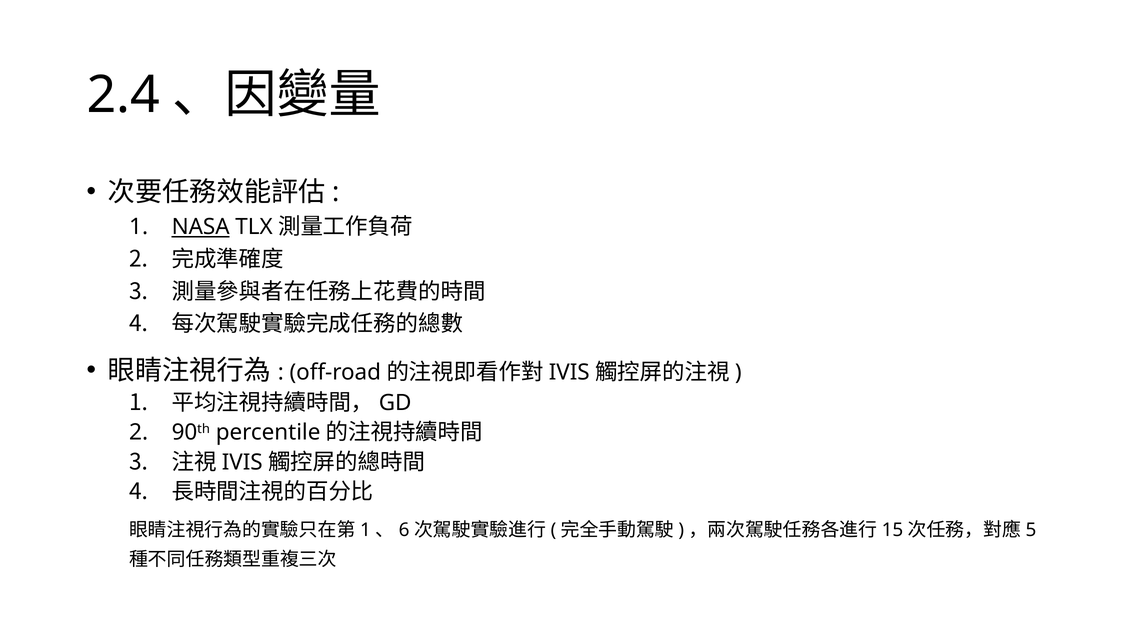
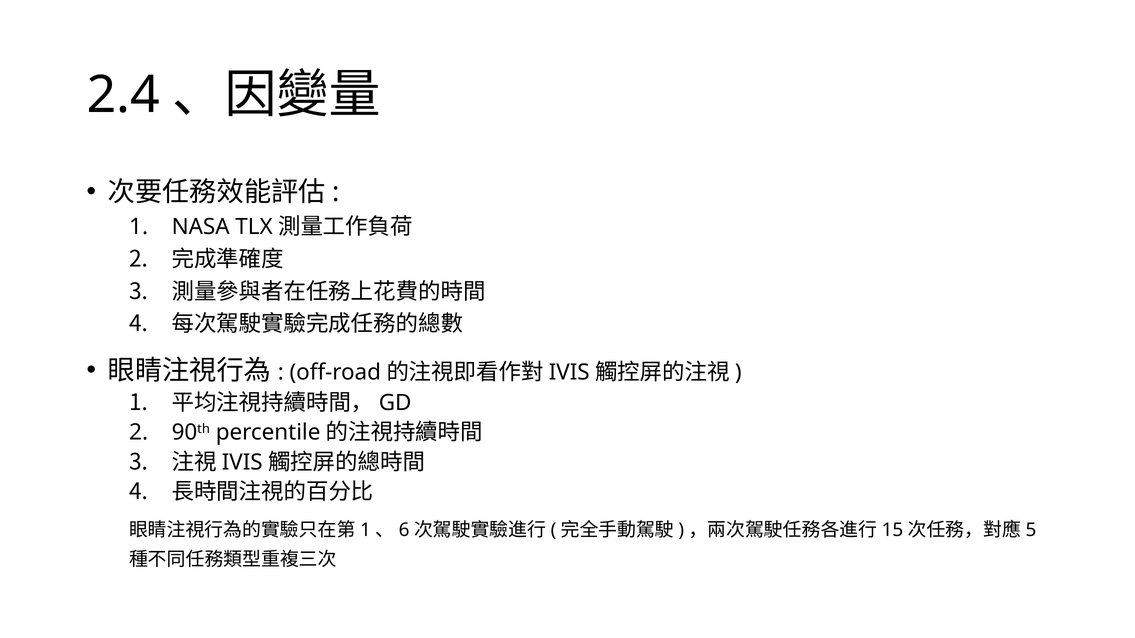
NASA underline: present -> none (201, 227)
